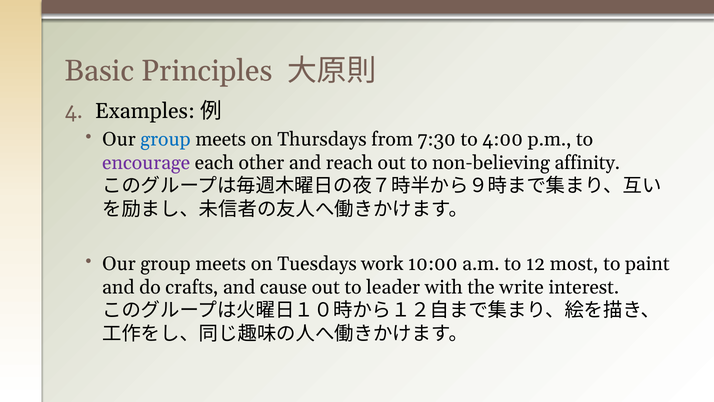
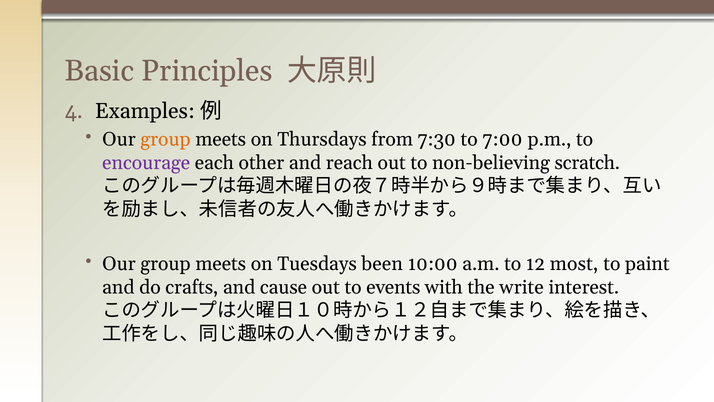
group colour: blue -> orange (166, 139)
4:00: 4:00 -> 7:00 (503, 139)
affinity: affinity -> scratch (587, 163)
work: work -> been (382, 264)
leader: leader -> events (393, 287)
